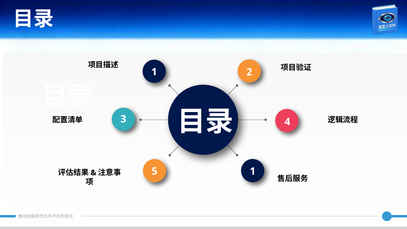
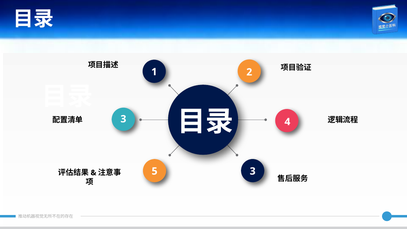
5 1: 1 -> 3 (253, 171)
